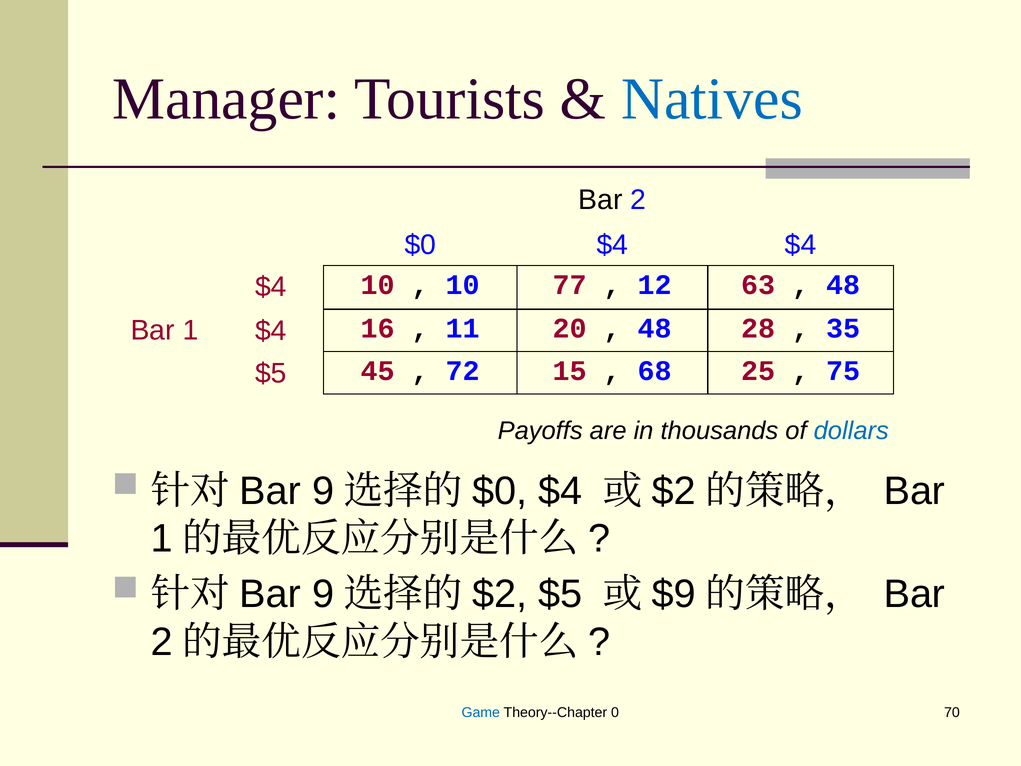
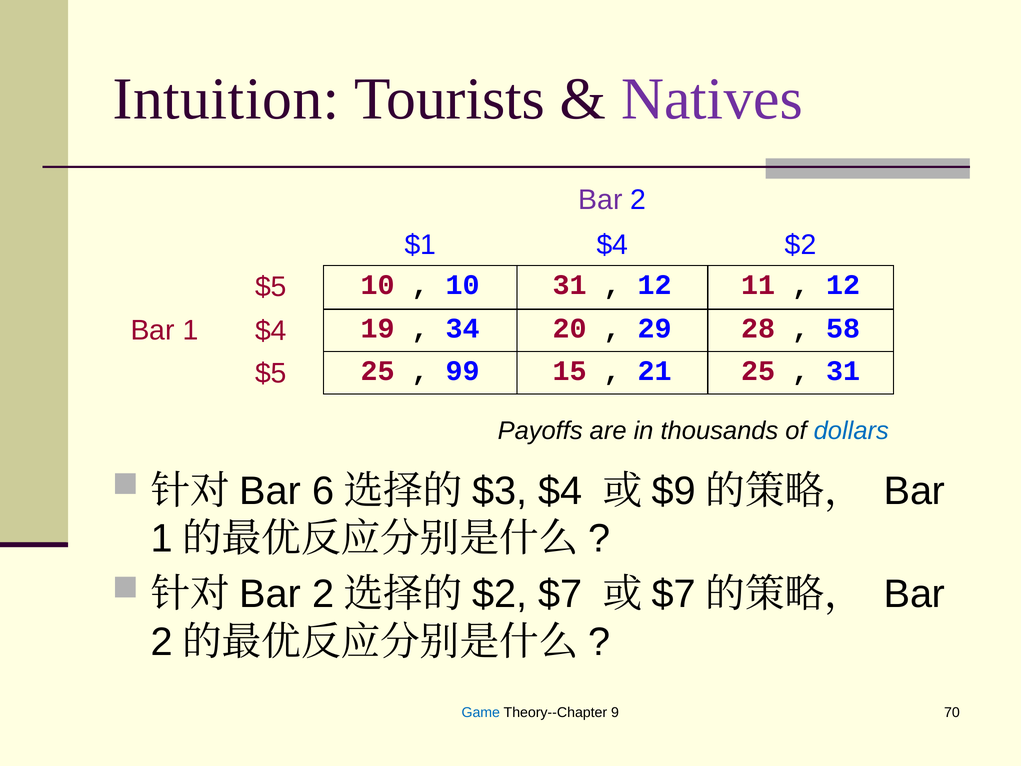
Manager: Manager -> Intuition (226, 99)
Natives colour: blue -> purple (712, 99)
Bar colour: black -> purple (601, 200)
$0: $0 -> $1 (420, 245)
$4 $4: $4 -> $2 (801, 245)
$4: $4 -> $5 (271, 287)
10 77: 77 -> 31 (570, 285)
63: 63 -> 11 (758, 285)
48: 48 -> 12 (843, 285)
16: 16 -> 19 (378, 328)
11: 11 -> 34 (463, 328)
48: 48 -> 29 (655, 328)
35: 35 -> 58 (843, 328)
$5 45: 45 -> 25 (378, 371)
72: 72 -> 99 (463, 371)
68: 68 -> 21 (655, 371)
75: 75 -> 31 (843, 371)
9: 9 -> 6 (323, 491)
$0: $0 -> $3 (500, 491)
$2: $2 -> $9 (674, 491)
9: 9 -> 2 (323, 594)
$2 $5: $5 -> $7 (560, 594)
$9: $9 -> $7 (674, 594)
0: 0 -> 9 (615, 712)
